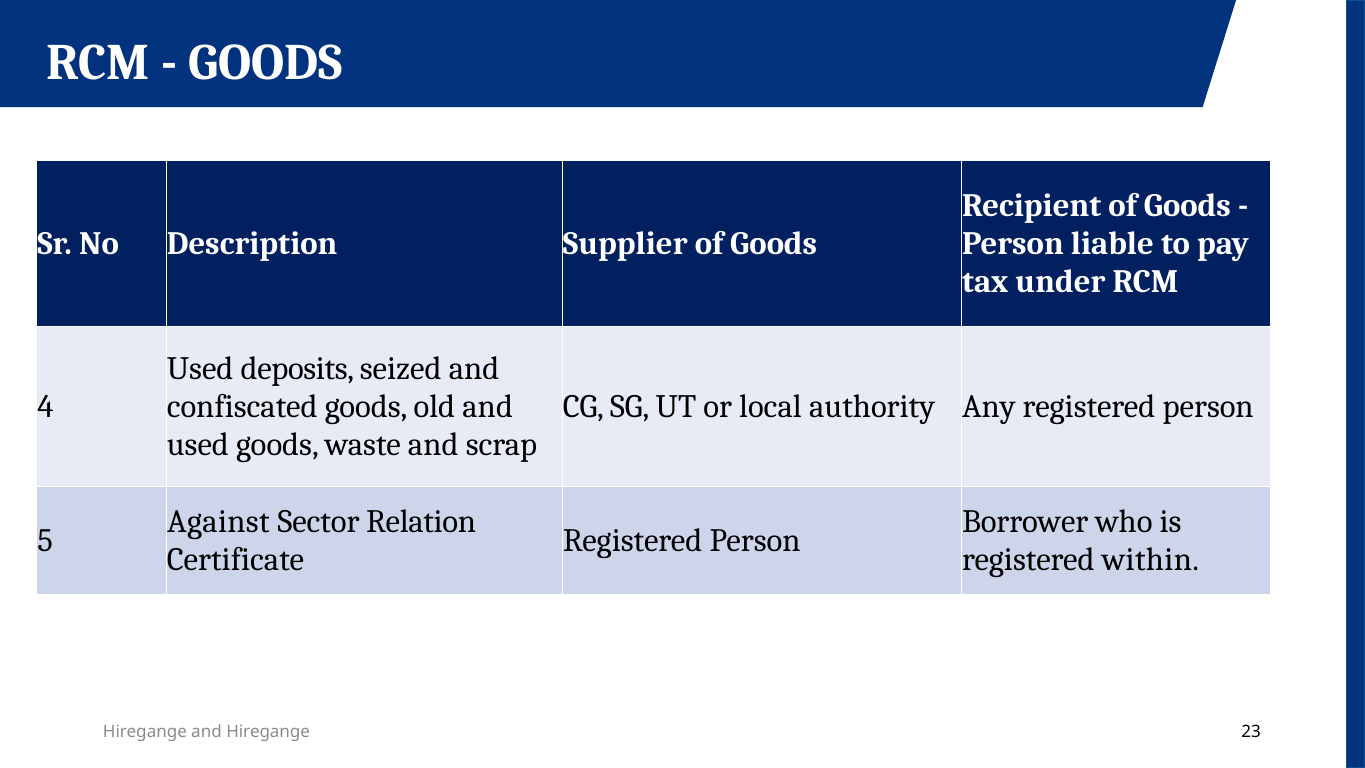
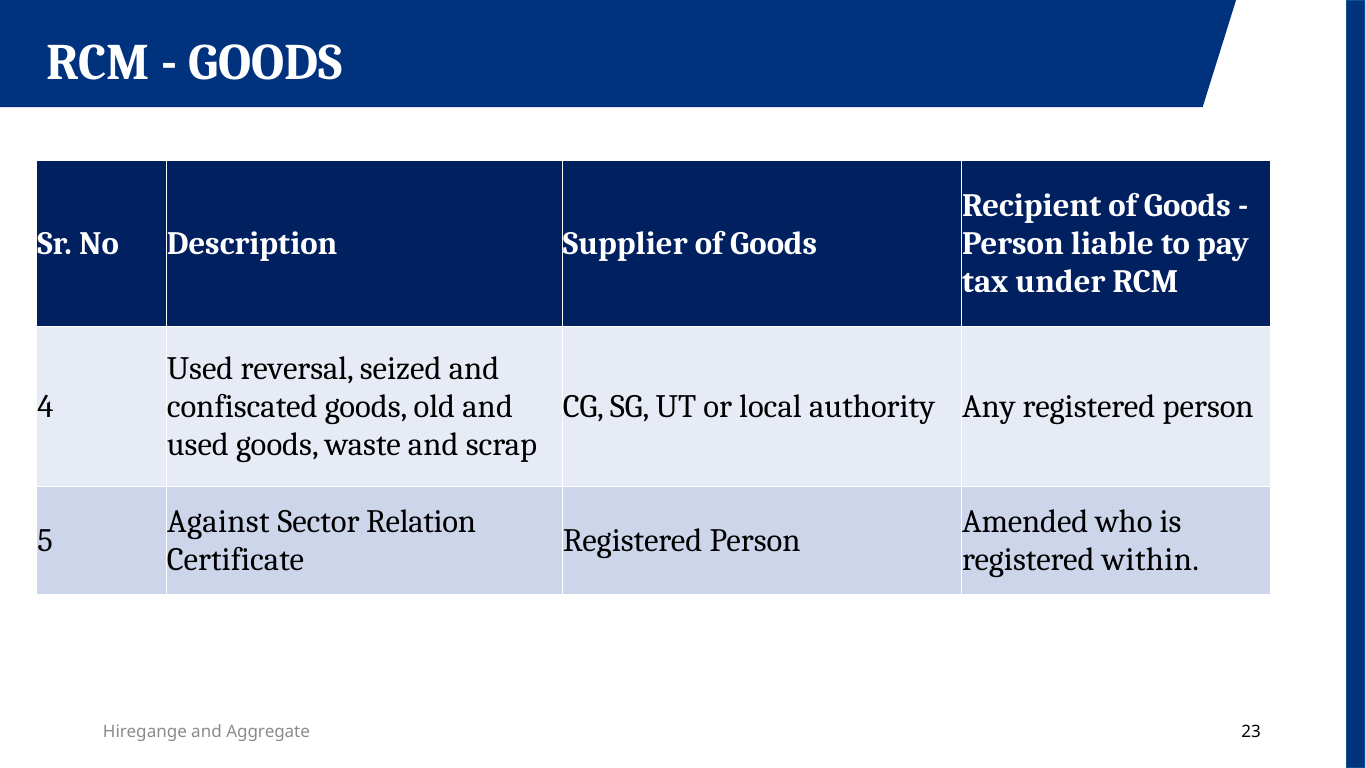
deposits: deposits -> reversal (297, 369)
Borrower: Borrower -> Amended (1025, 522)
and Hiregange: Hiregange -> Aggregate (268, 732)
